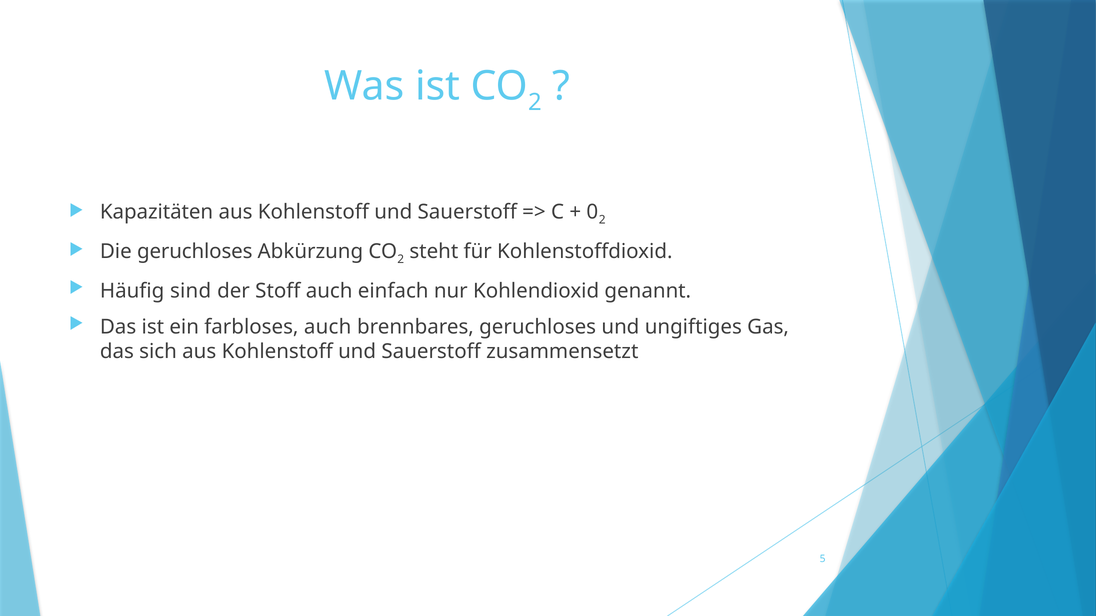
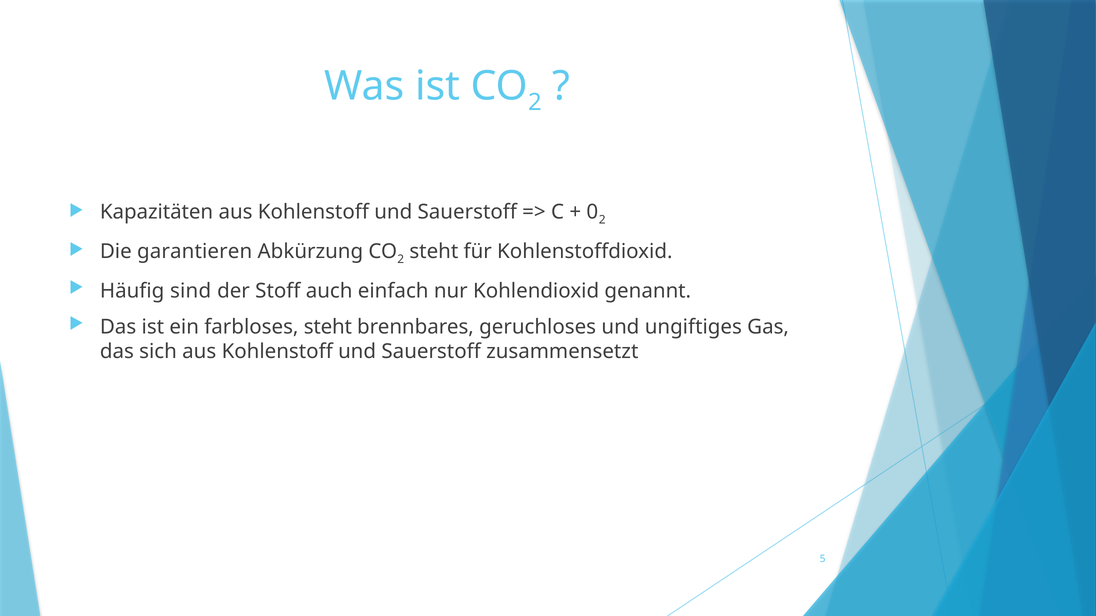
Die geruchloses: geruchloses -> garantieren (195, 252)
farbloses auch: auch -> steht (328, 327)
